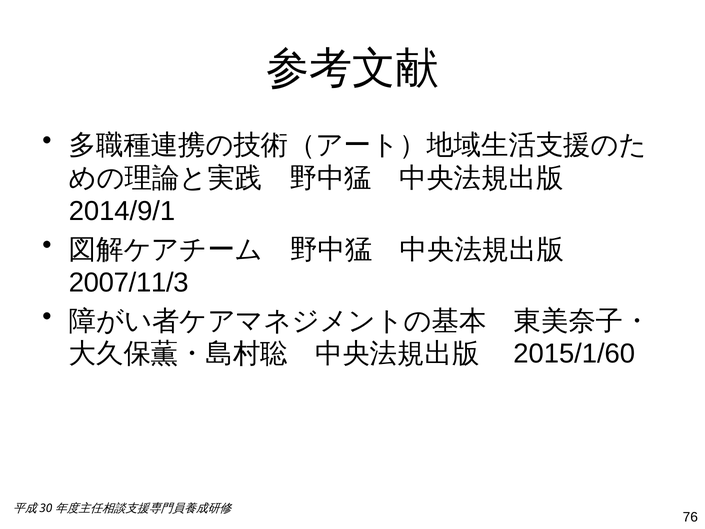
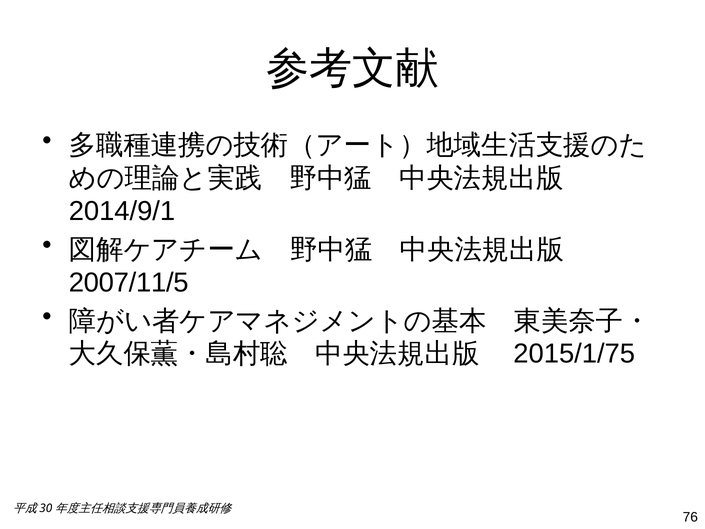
2007/11/3: 2007/11/3 -> 2007/11/5 (129, 282)
2015/1/60: 2015/1/60 -> 2015/1/75 (574, 354)
